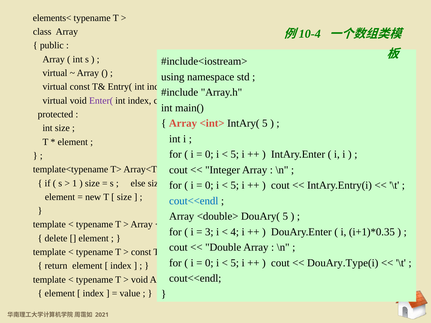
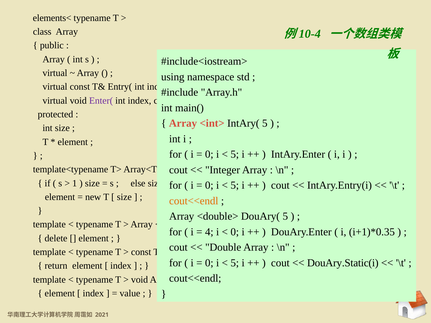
cout<<endl colour: blue -> orange (194, 201)
3: 3 -> 4 (209, 232)
4: 4 -> 0 (235, 232)
DouAry.Type(i: DouAry.Type(i -> DouAry.Static(i (343, 263)
